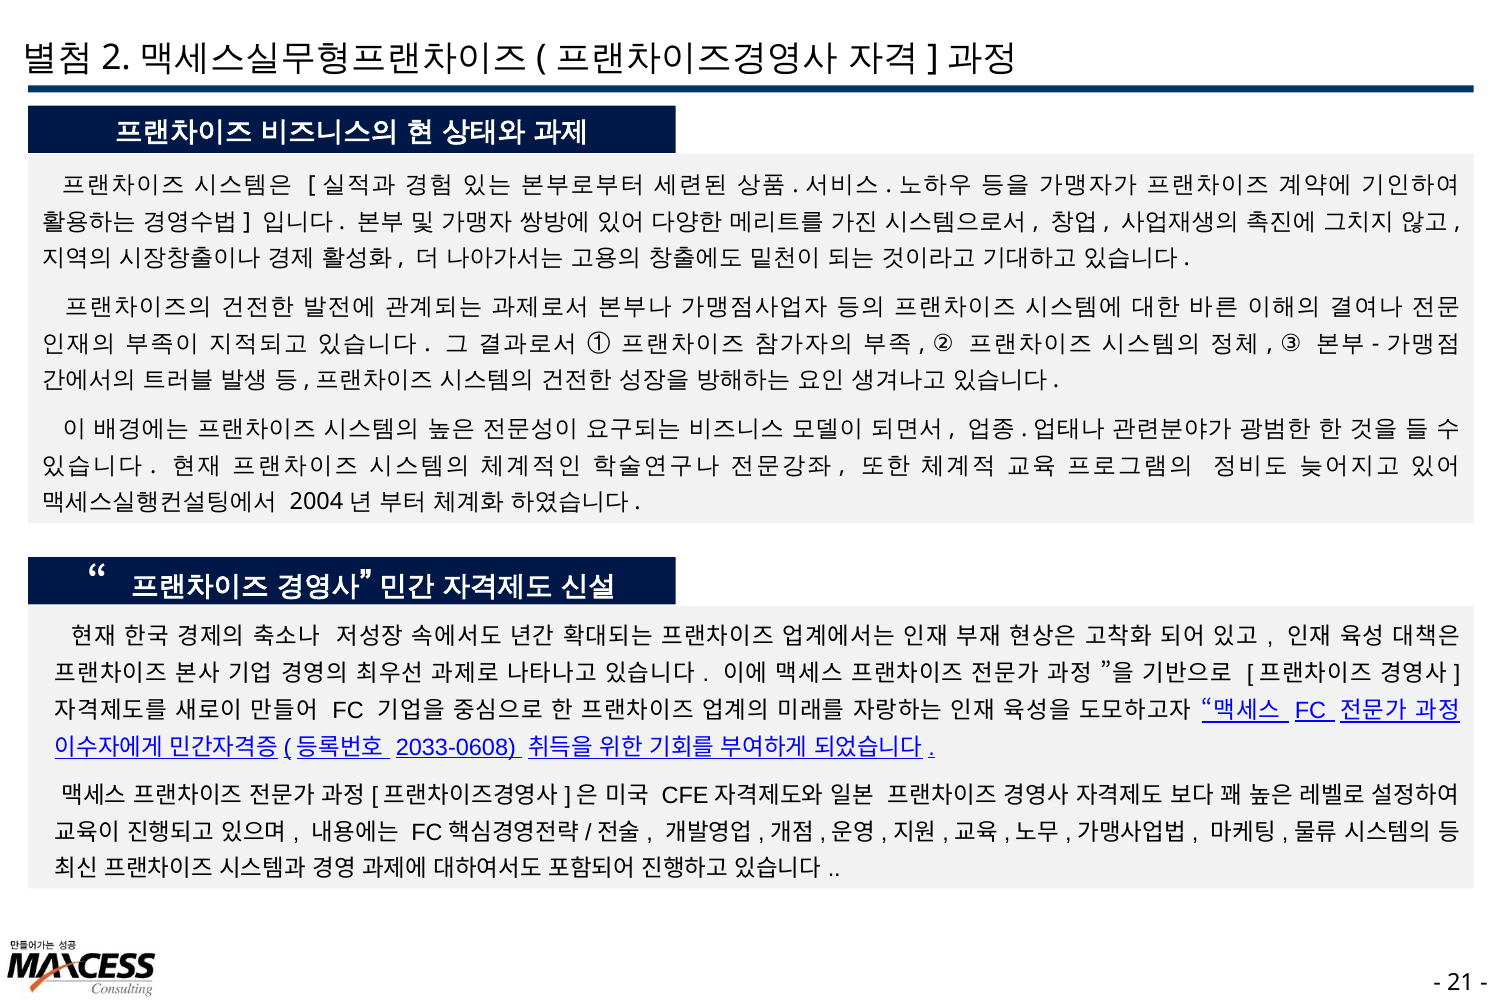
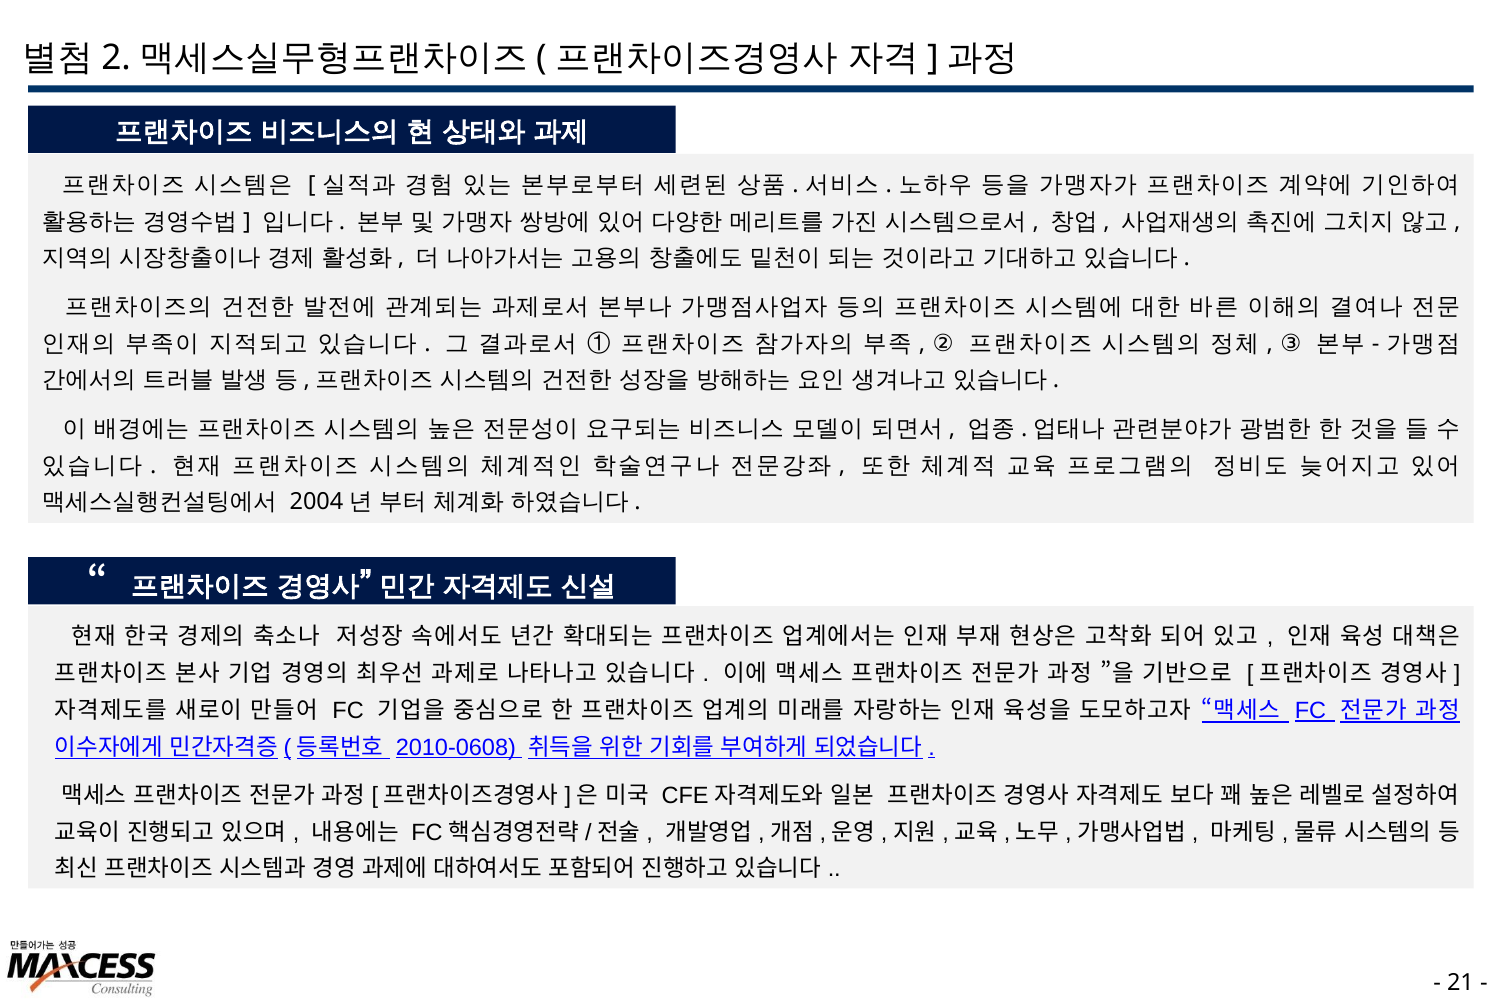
2033-0608: 2033-0608 -> 2010-0608 (456, 747)
